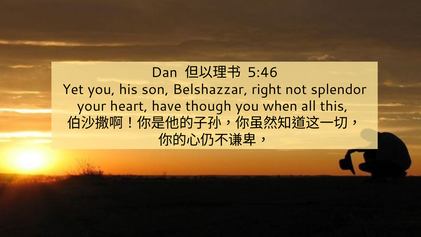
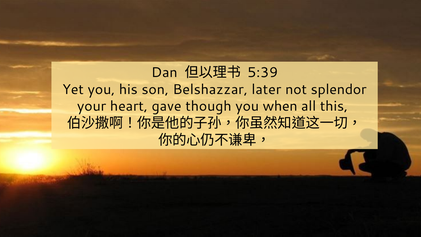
5:46: 5:46 -> 5:39 (263, 73)
right: right -> later (266, 89)
have: have -> gave (167, 106)
